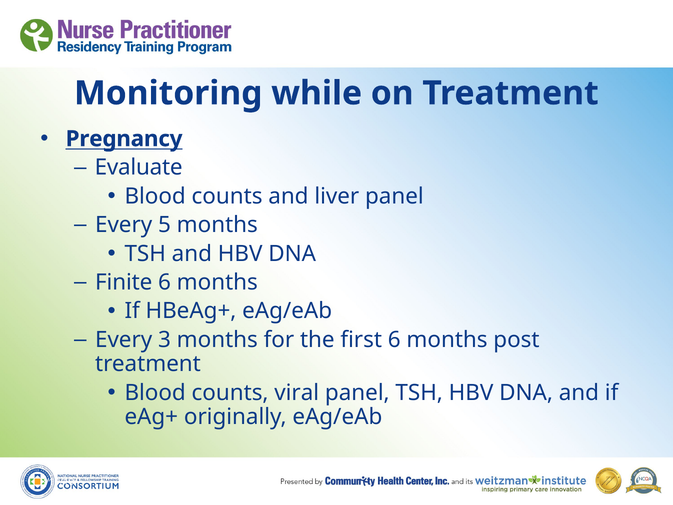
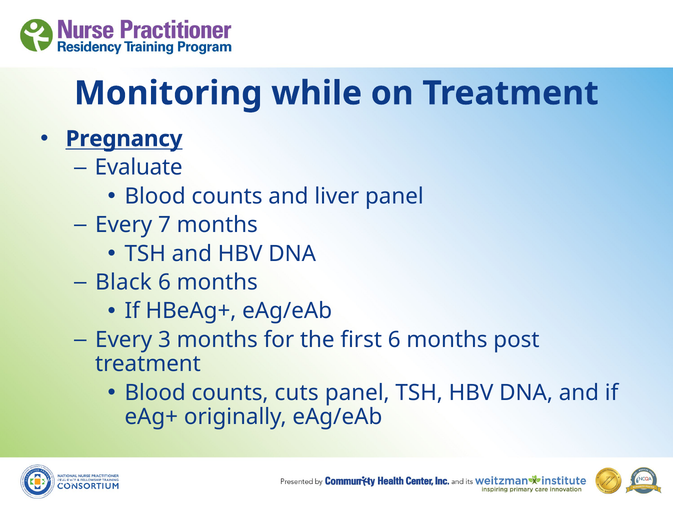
5: 5 -> 7 (165, 225)
Finite: Finite -> Black (124, 282)
viral: viral -> cuts (297, 393)
